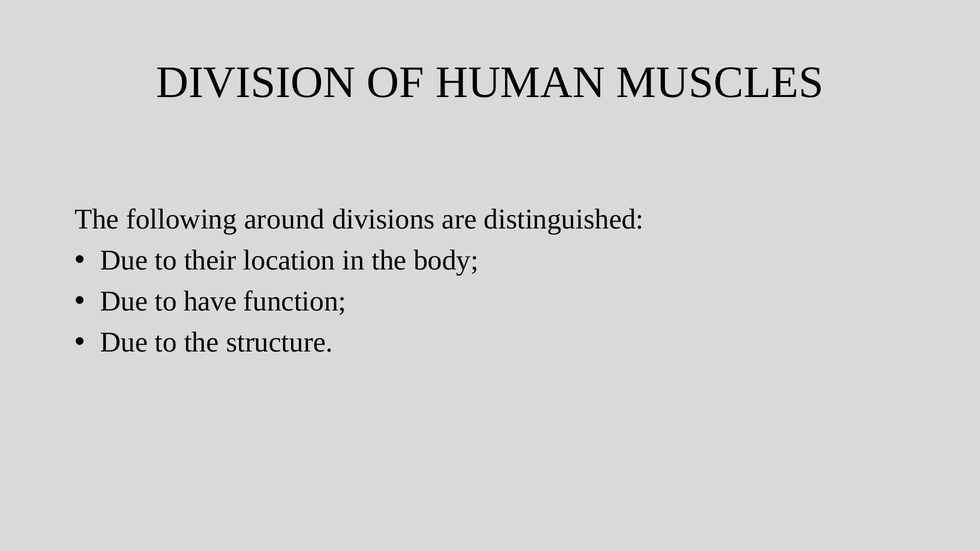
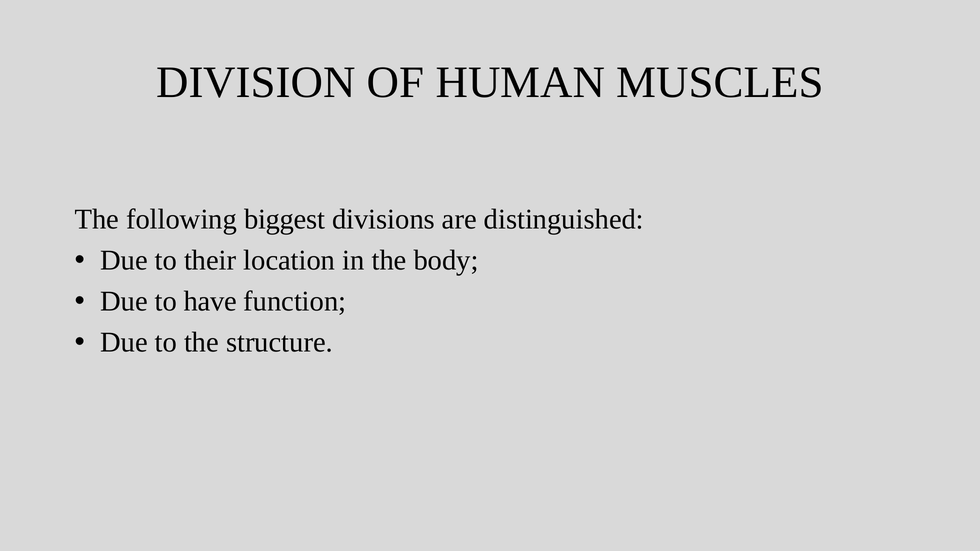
around: around -> biggest (285, 219)
